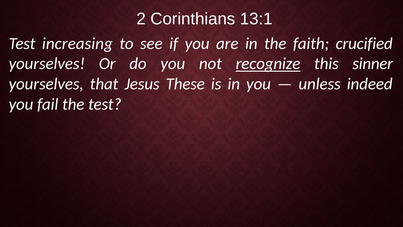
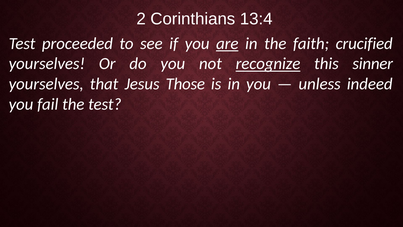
13:1: 13:1 -> 13:4 (256, 19)
increasing: increasing -> proceeded (77, 44)
are underline: none -> present (227, 44)
These: These -> Those (185, 84)
